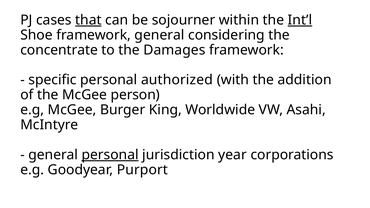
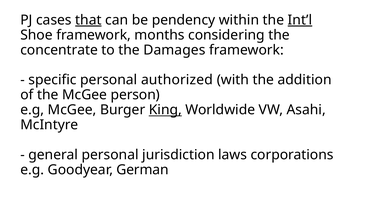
sojourner: sojourner -> pendency (184, 20)
framework general: general -> months (160, 35)
King underline: none -> present (165, 110)
personal underline: present -> none (110, 155)
year: year -> laws (233, 155)
Purport: Purport -> German (142, 170)
